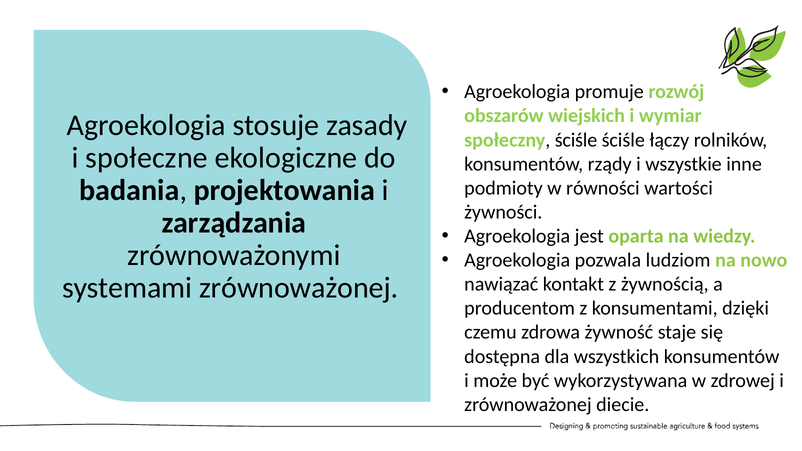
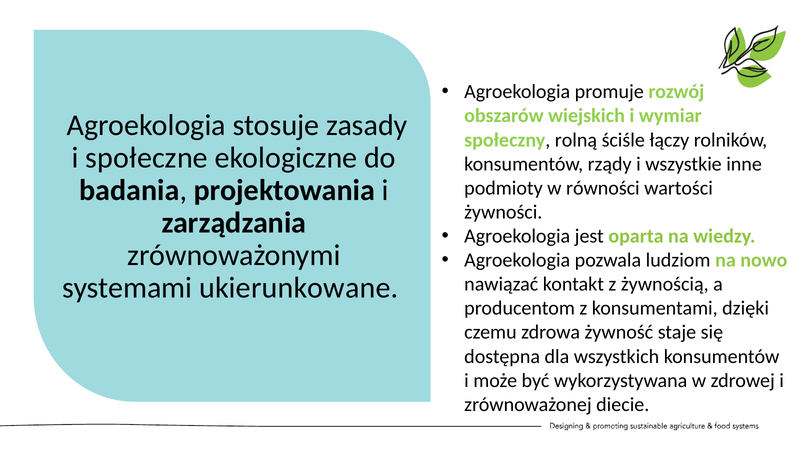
społeczny ściśle: ściśle -> rolną (576, 140)
systemami zrównoważonej: zrównoważonej -> ukierunkowane (299, 288)
